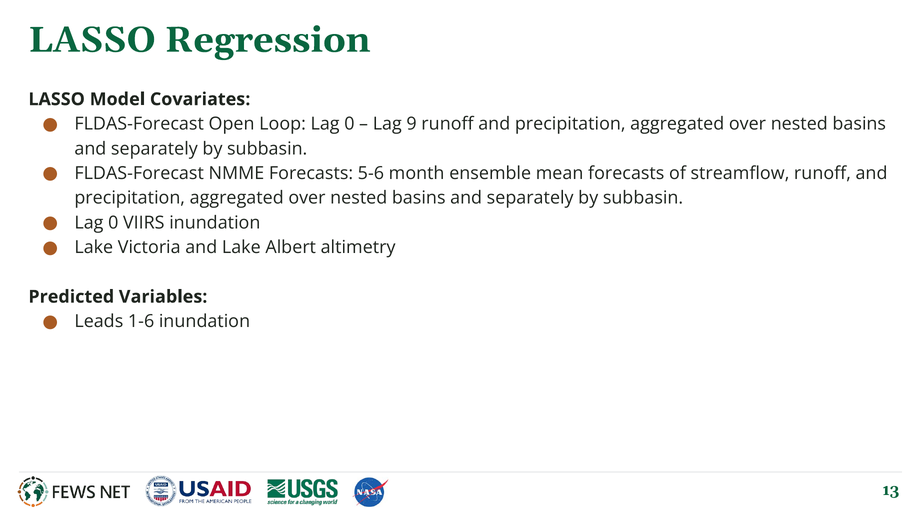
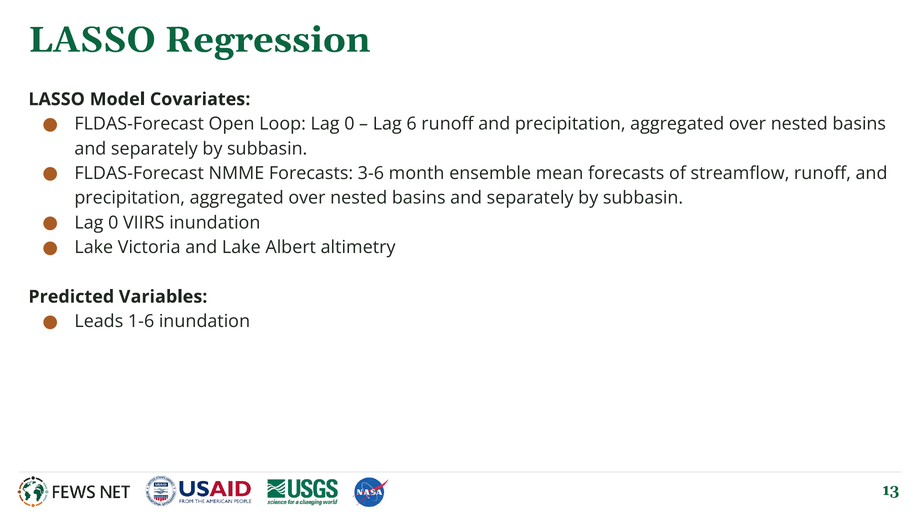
9: 9 -> 6 (412, 124)
5-6: 5-6 -> 3-6 (371, 173)
